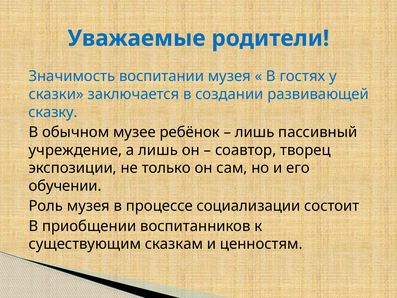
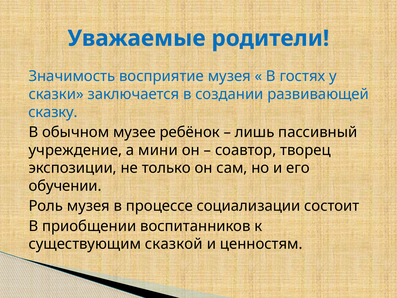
воспитании: воспитании -> восприятие (161, 76)
а лишь: лишь -> мини (158, 150)
сказкам: сказкам -> сказкой (174, 244)
